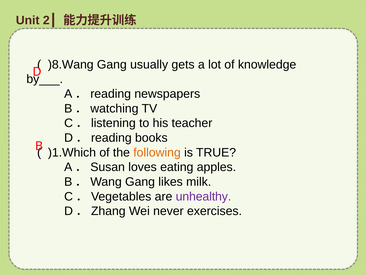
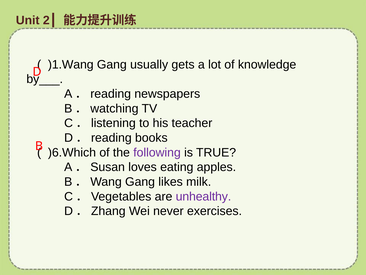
)8.Wang: )8.Wang -> )1.Wang (71, 64)
)1.Which: )1.Which -> )6.Which (72, 152)
following colour: orange -> purple (157, 152)
